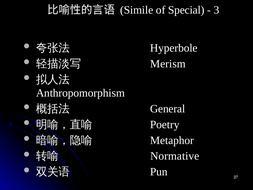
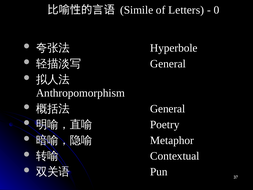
Special: Special -> Letters (186, 10)
3: 3 -> 0 (217, 10)
Merism: Merism -> General (168, 64)
Normative: Normative -> Contextual (175, 156)
